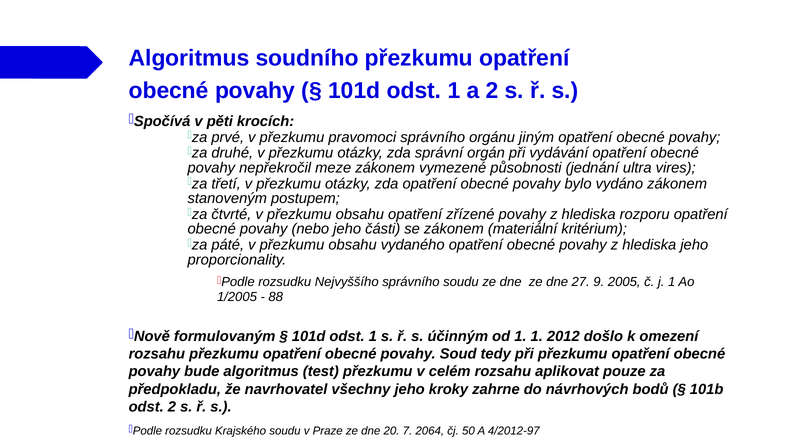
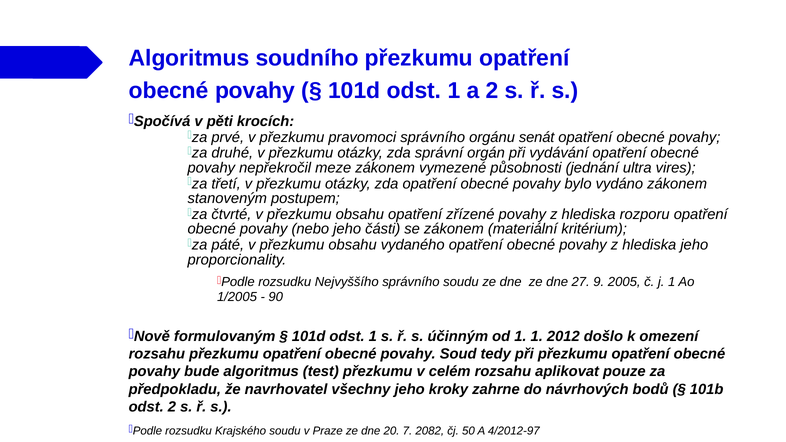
jiným: jiným -> senát (537, 137)
88: 88 -> 90 (276, 297)
2064: 2064 -> 2082 (430, 431)
